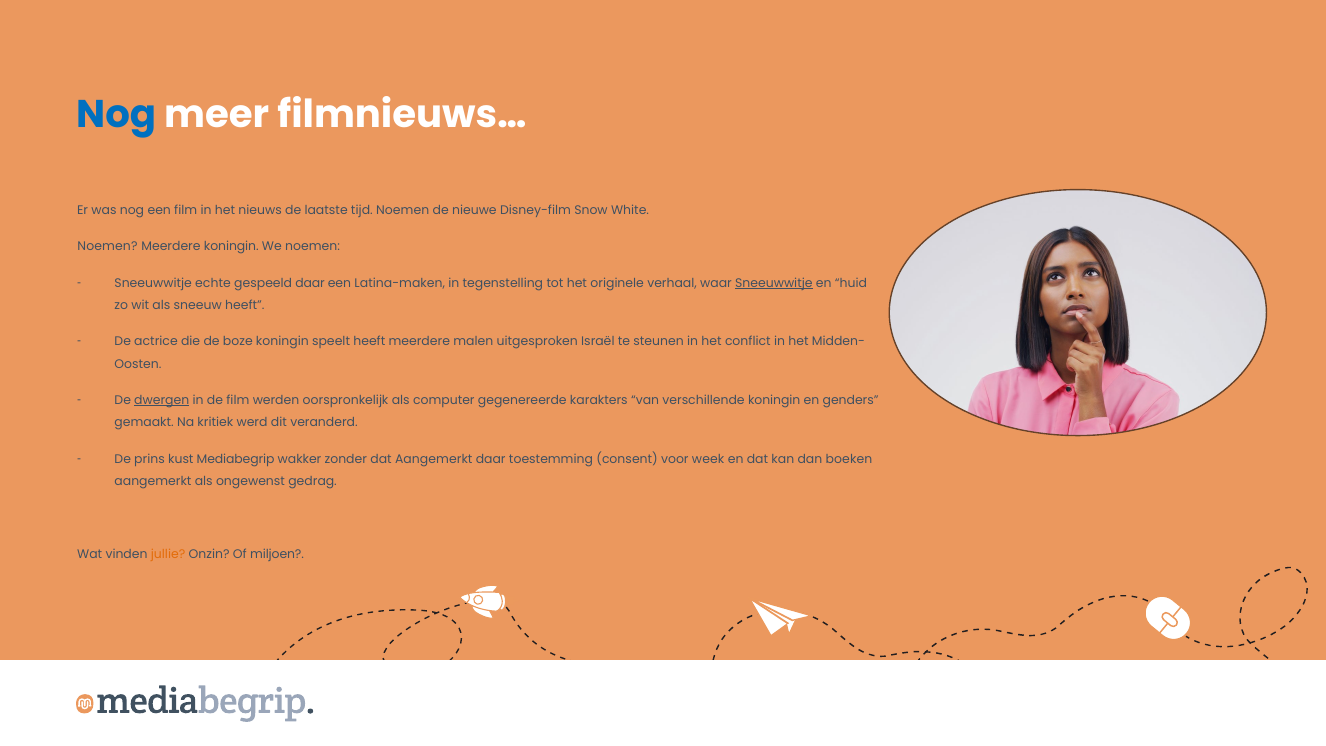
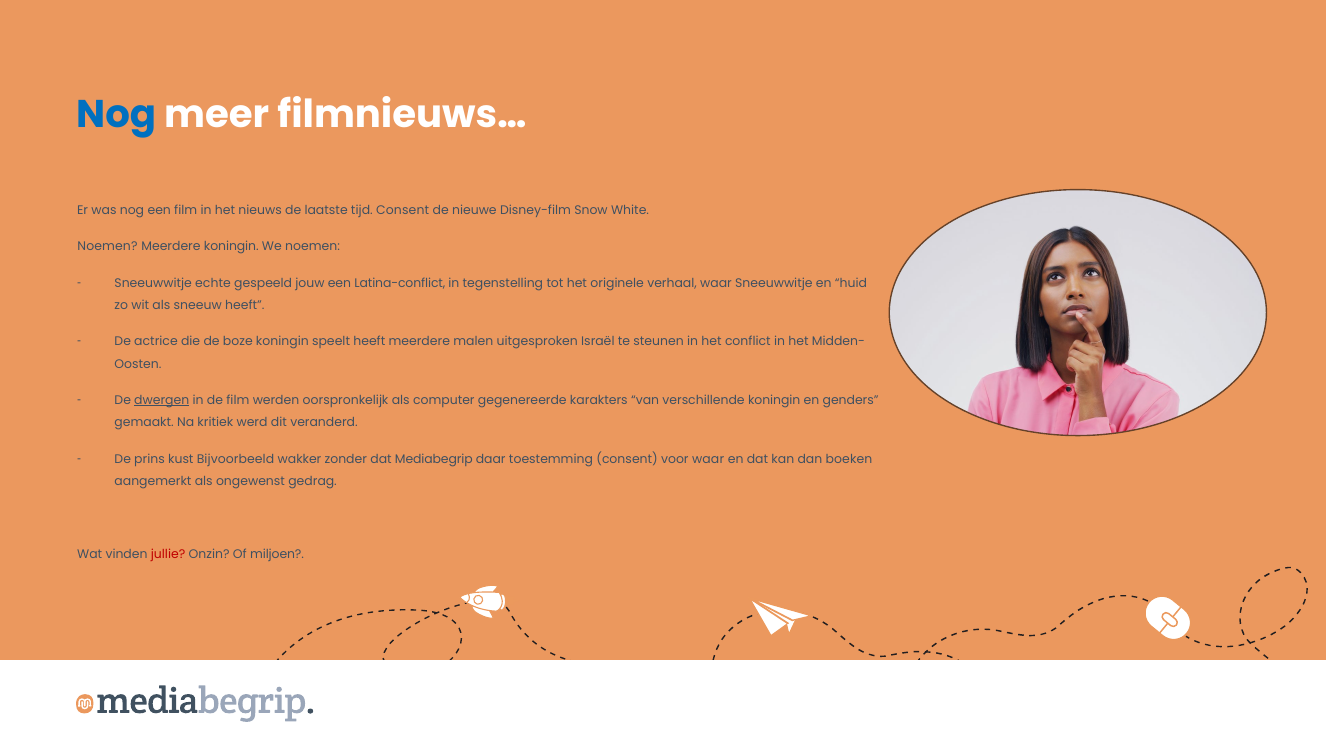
tijd Noemen: Noemen -> Consent (403, 210)
gespeeld daar: daar -> jouw (310, 283)
Latina-maken: Latina-maken -> Latina-conflict (400, 283)
Sneeuwwitje underline: present -> none (774, 283)
Mediabegrip: Mediabegrip -> Bijvoorbeeld (236, 459)
dat Aangemerkt: Aangemerkt -> Mediabegrip (434, 459)
voor week: week -> waar (708, 459)
jullie colour: orange -> red (168, 554)
